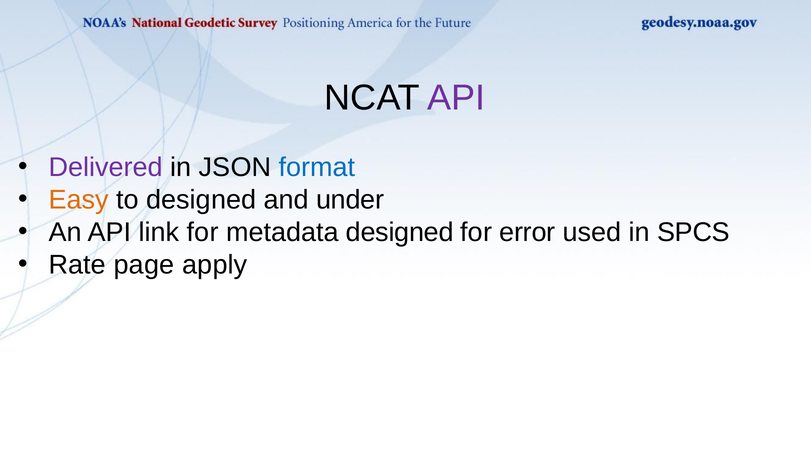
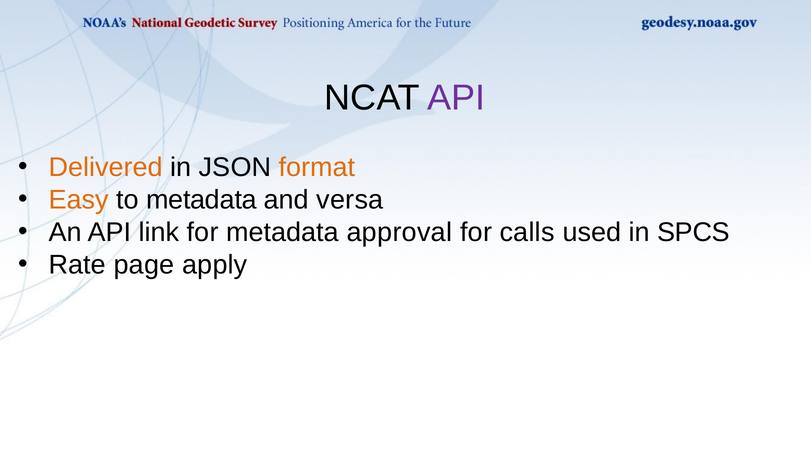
Delivered colour: purple -> orange (106, 167)
format colour: blue -> orange (317, 167)
to designed: designed -> metadata (201, 200)
under: under -> versa (350, 200)
metadata designed: designed -> approval (399, 232)
error: error -> calls (527, 232)
